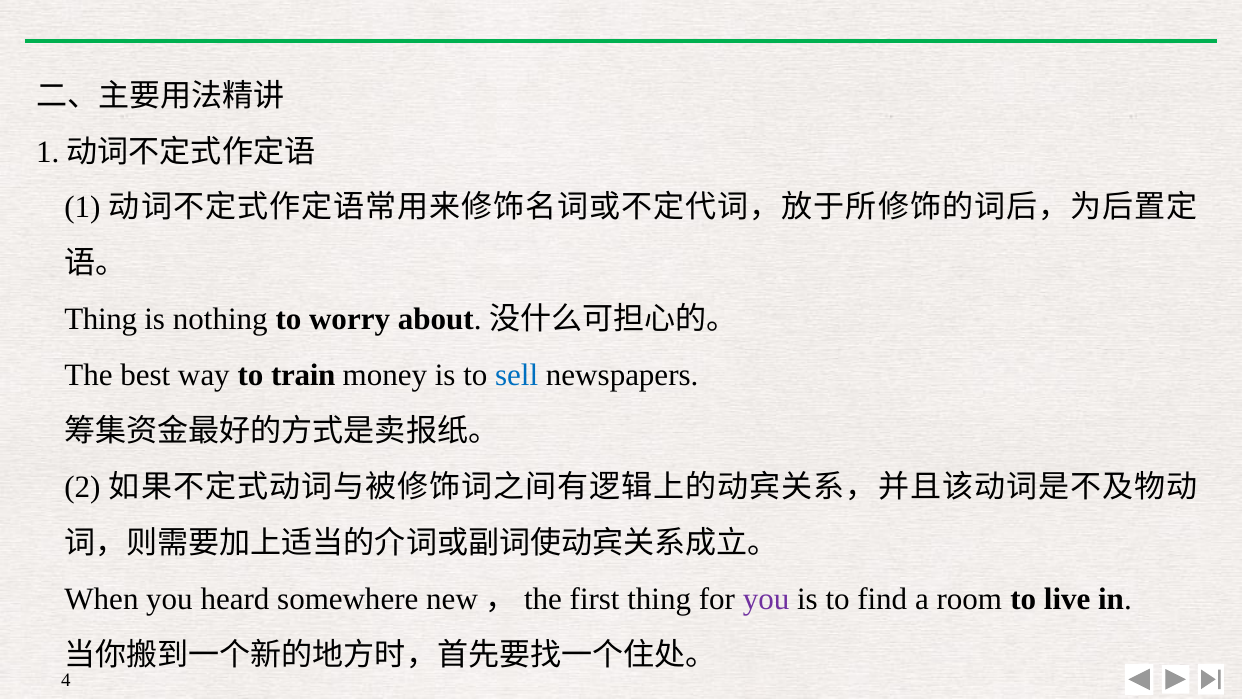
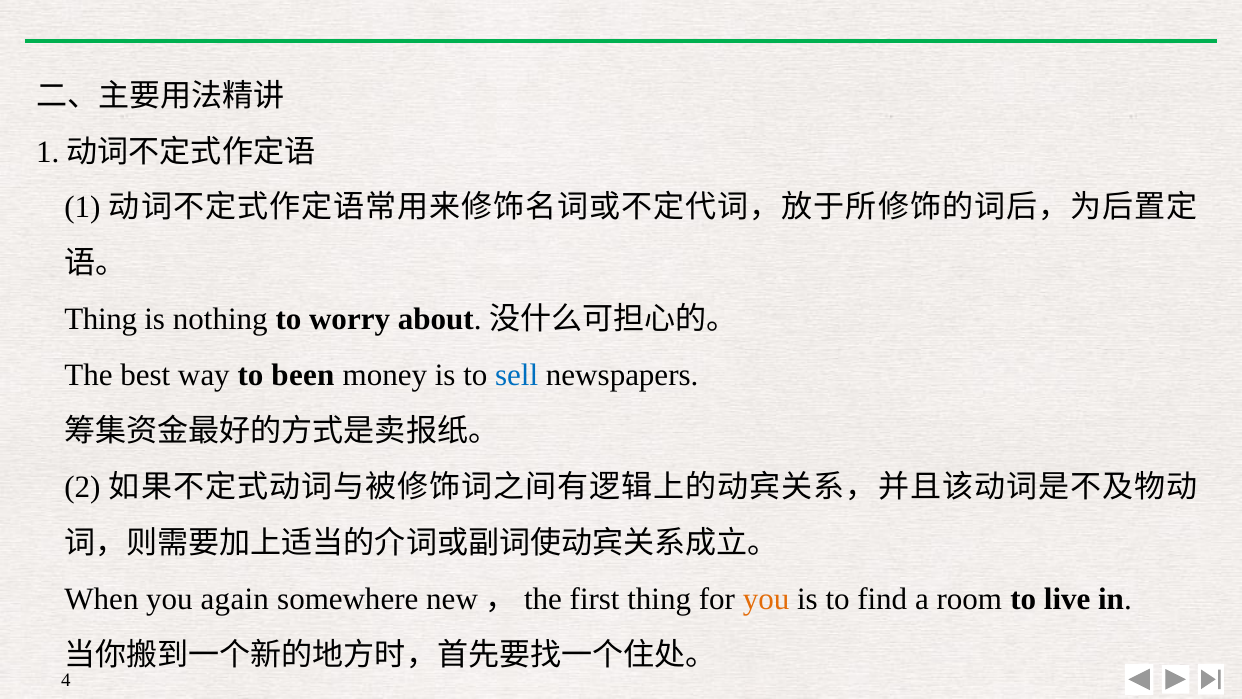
train: train -> been (303, 375)
heard: heard -> again (235, 599)
you colour: purple -> orange (766, 599)
